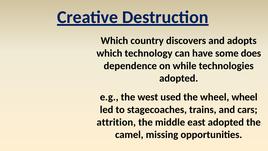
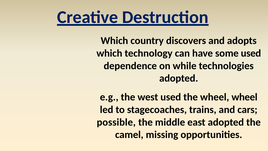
some does: does -> used (251, 53)
attrition: attrition -> possible (116, 122)
